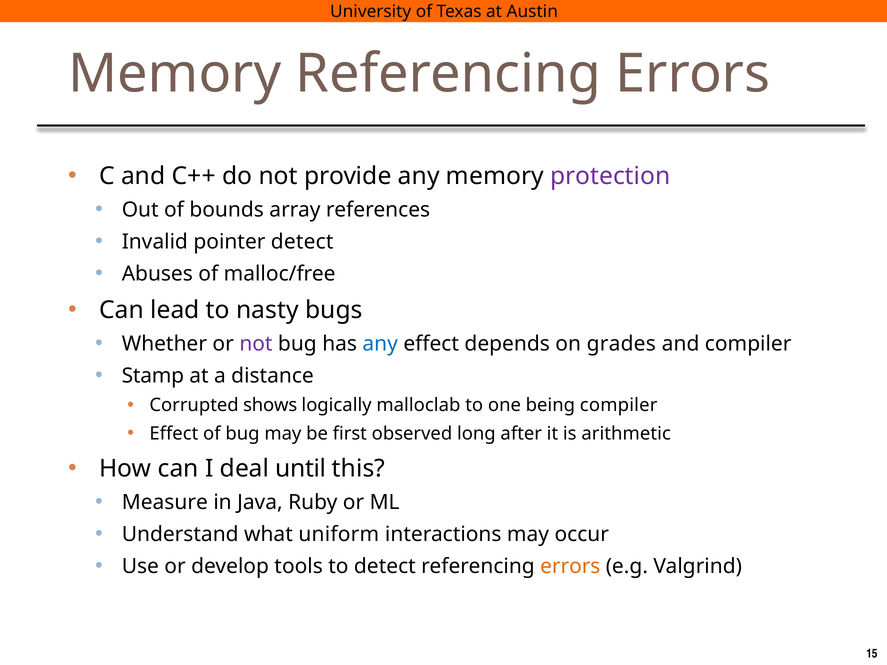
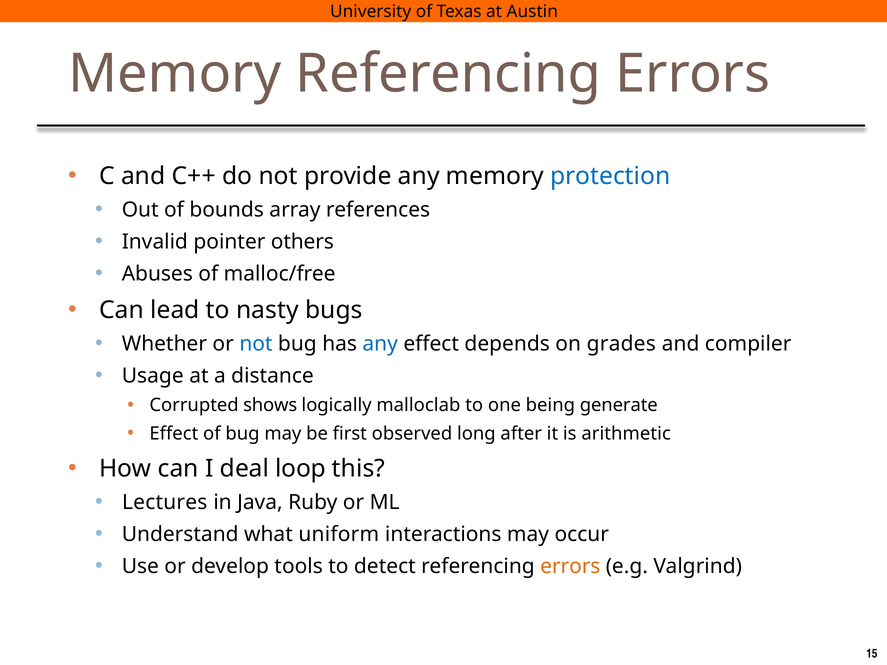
protection colour: purple -> blue (610, 176)
pointer detect: detect -> others (302, 242)
not colour: purple -> blue (256, 344)
Stamp: Stamp -> Usage (153, 376)
being compiler: compiler -> generate (619, 405)
until: until -> loop (301, 469)
Measure: Measure -> Lectures (165, 503)
